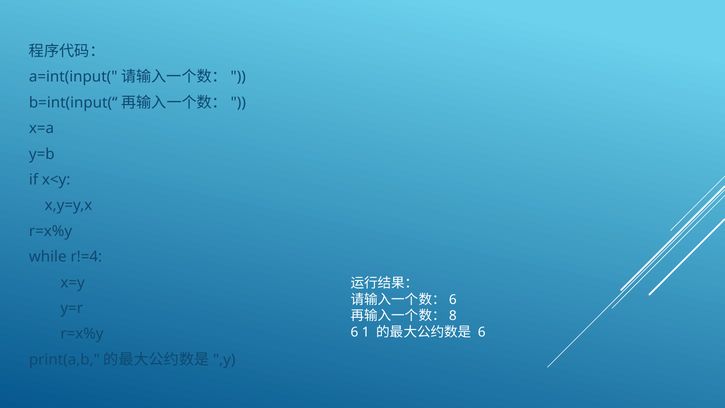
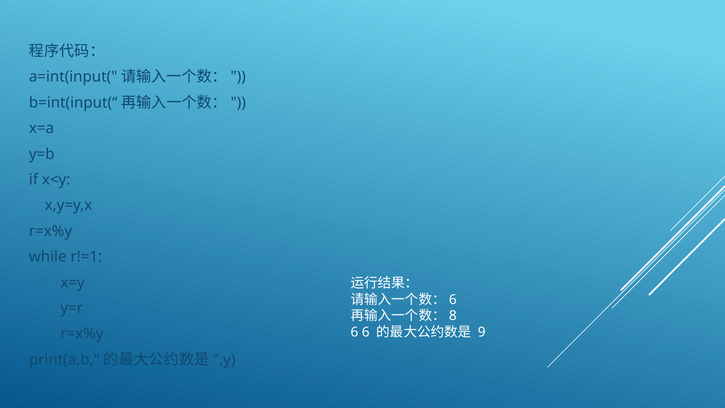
r!=4: r!=4 -> r!=1 (86, 257)
6 1: 1 -> 6 (366, 332)
6: 6 -> 9 (482, 332)
